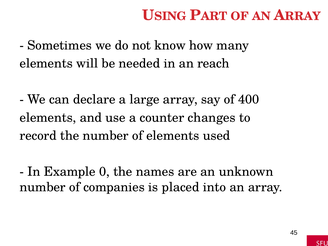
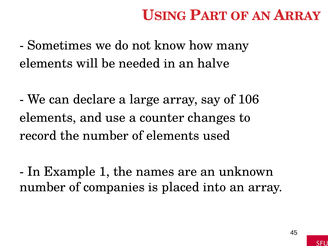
reach: reach -> halve (213, 63)
400: 400 -> 106 (249, 100)
0: 0 -> 1 (104, 172)
